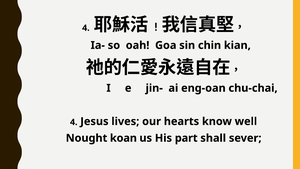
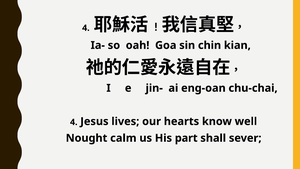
koan: koan -> calm (123, 138)
